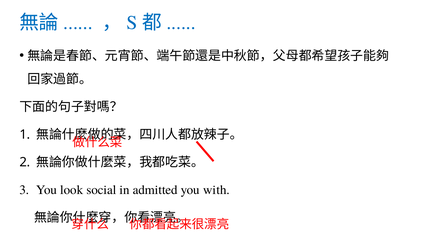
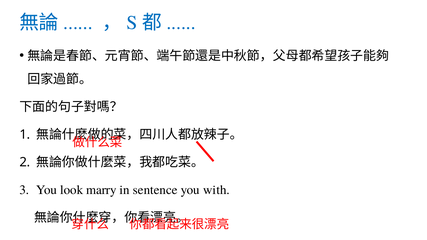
social: social -> marry (101, 190)
admitted: admitted -> sentence (155, 190)
